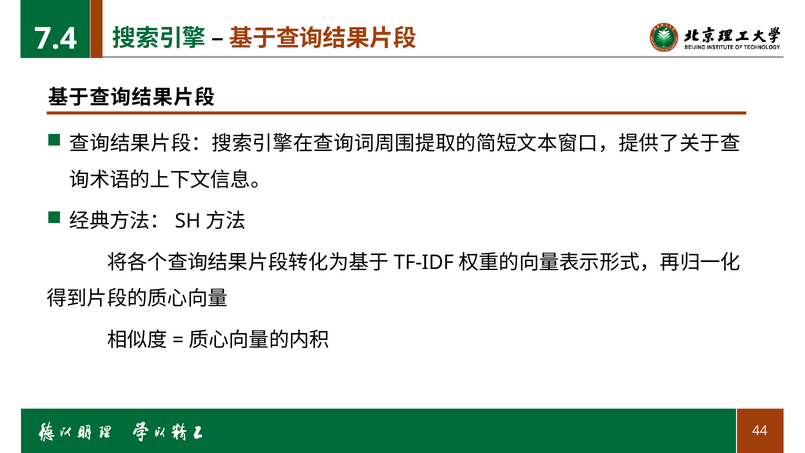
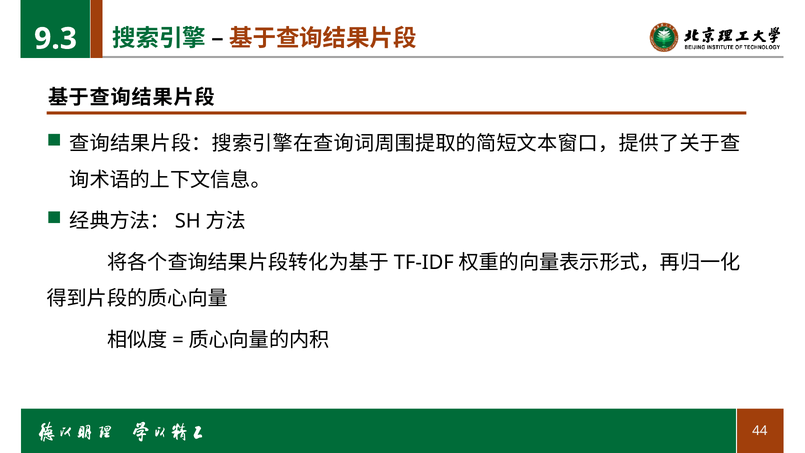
7.4: 7.4 -> 9.3 (56, 39)
